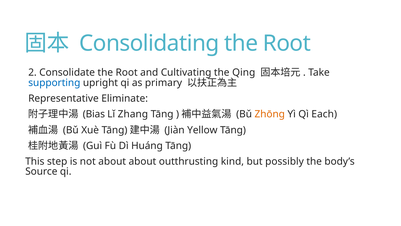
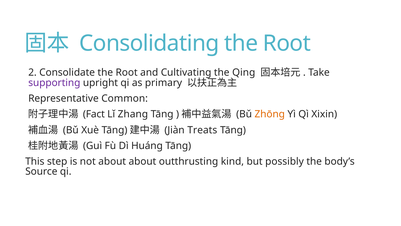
supporting colour: blue -> purple (54, 83)
Eliminate: Eliminate -> Common (125, 98)
Bias: Bias -> Fact (94, 114)
Each: Each -> Xixin (324, 114)
Yellow: Yellow -> Treats (202, 130)
